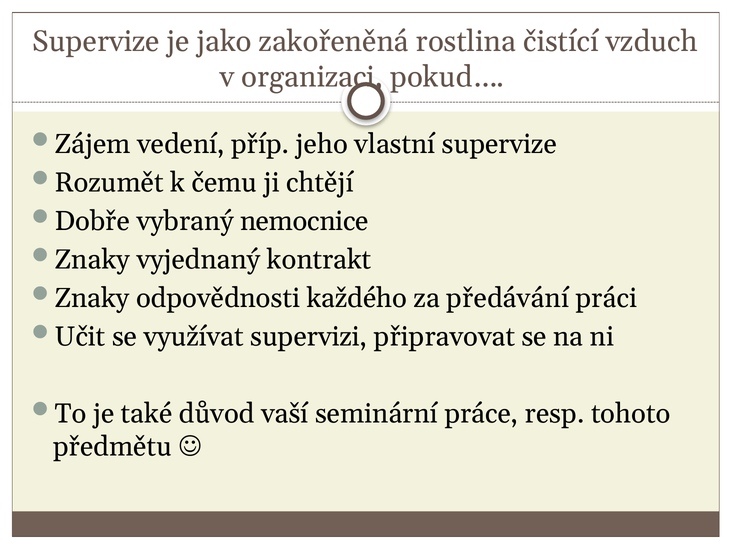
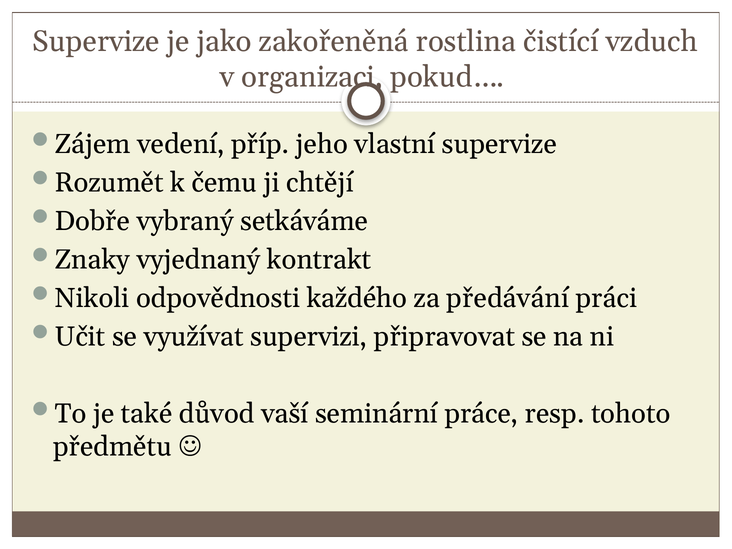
nemocnice: nemocnice -> setkáváme (304, 221)
Znaky: Znaky -> Nikoli (92, 298)
